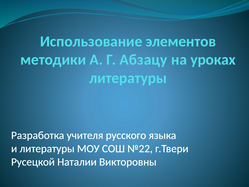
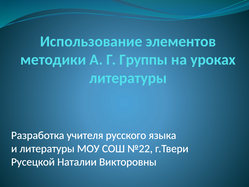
Абзацу: Абзацу -> Группы (144, 60)
